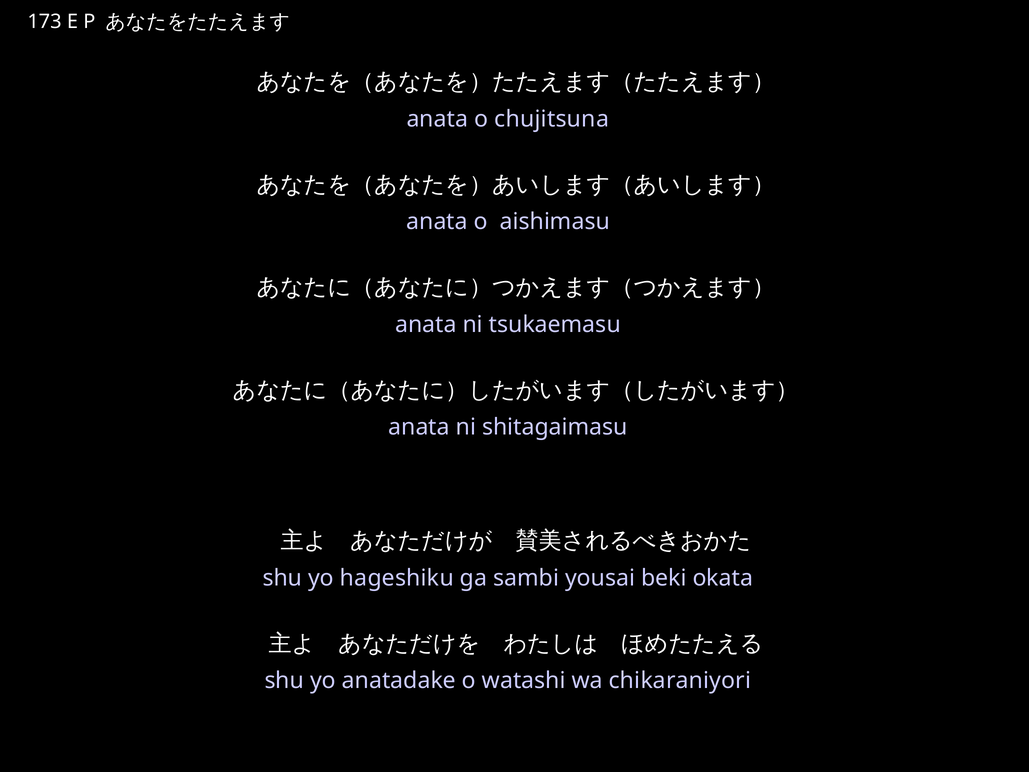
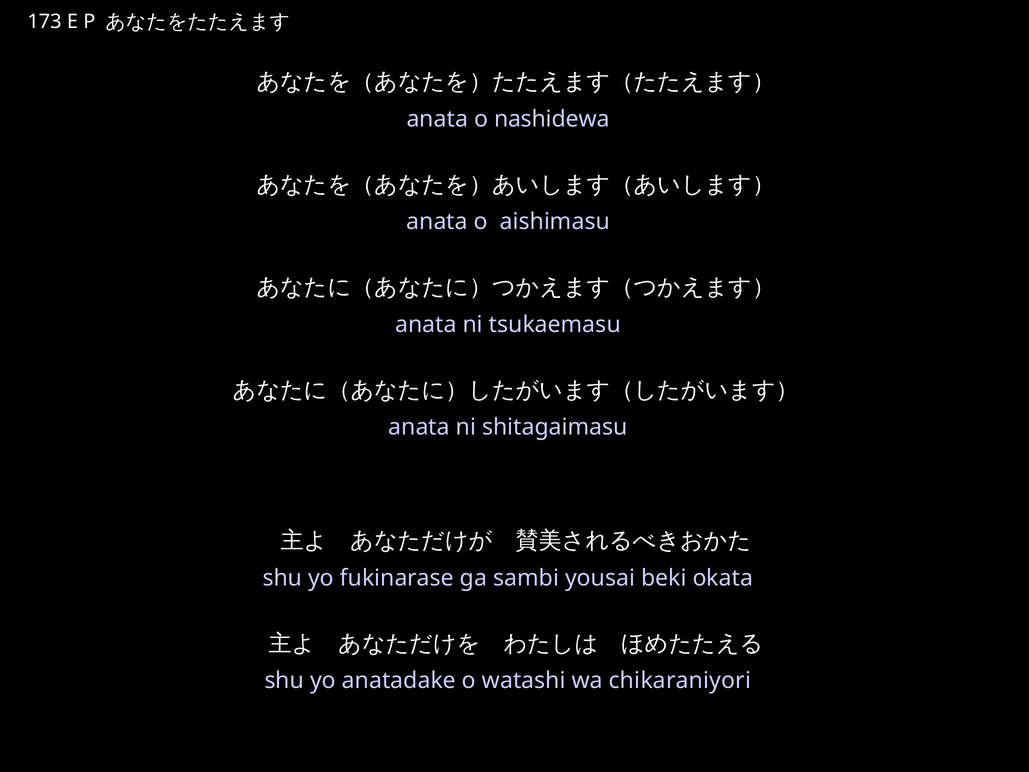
chujitsuna: chujitsuna -> nashidewa (552, 119)
hageshiku: hageshiku -> fukinarase (397, 578)
